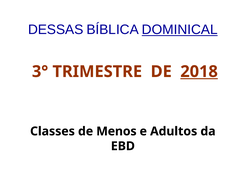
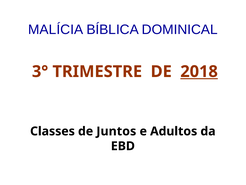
DESSAS: DESSAS -> MALÍCIA (56, 30)
DOMINICAL underline: present -> none (180, 30)
Menos: Menos -> Juntos (116, 131)
